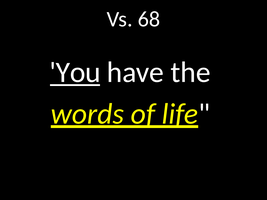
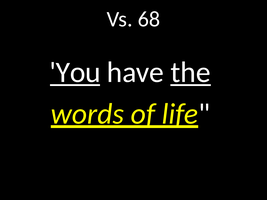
the underline: none -> present (191, 72)
